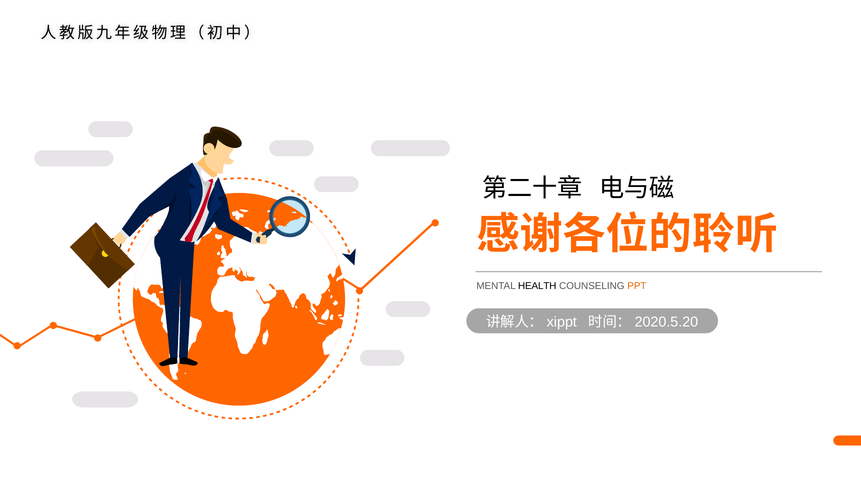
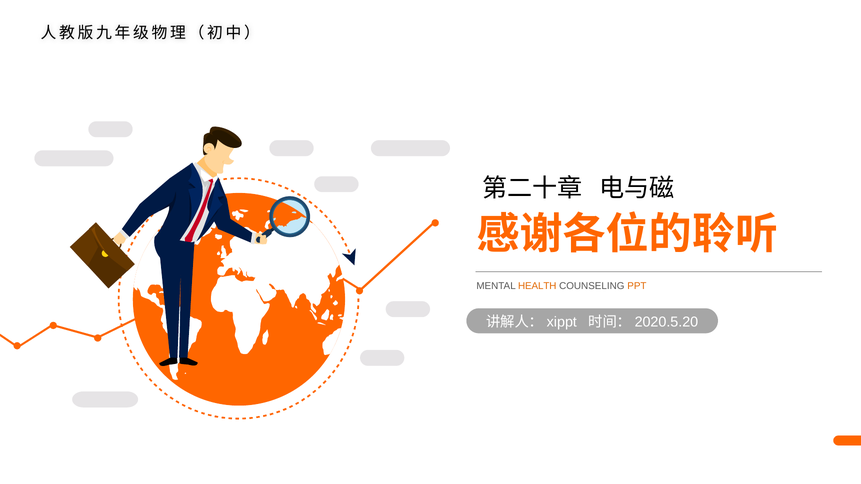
HEALTH colour: black -> orange (537, 286)
